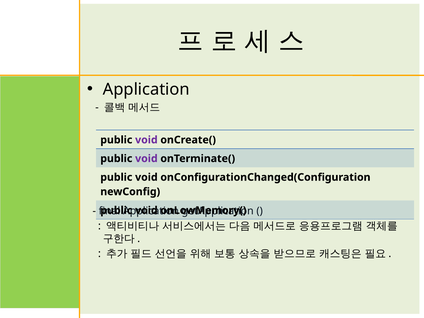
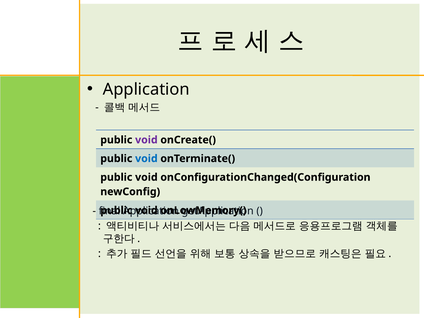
void colour: purple -> blue (146, 159)
